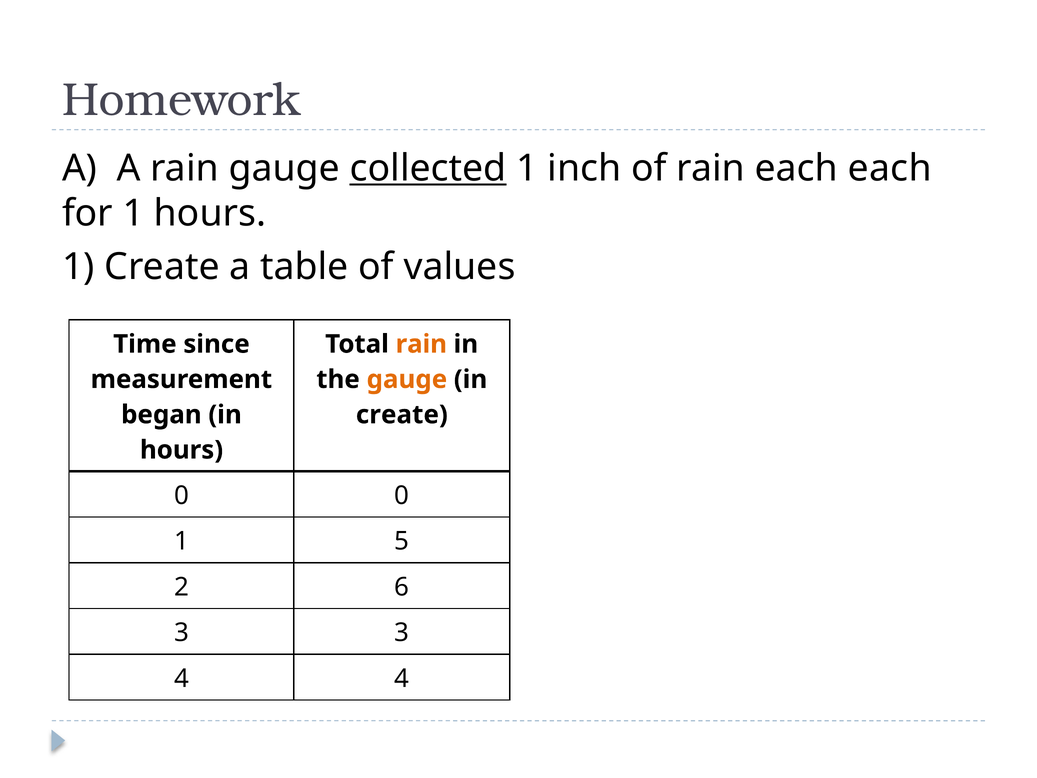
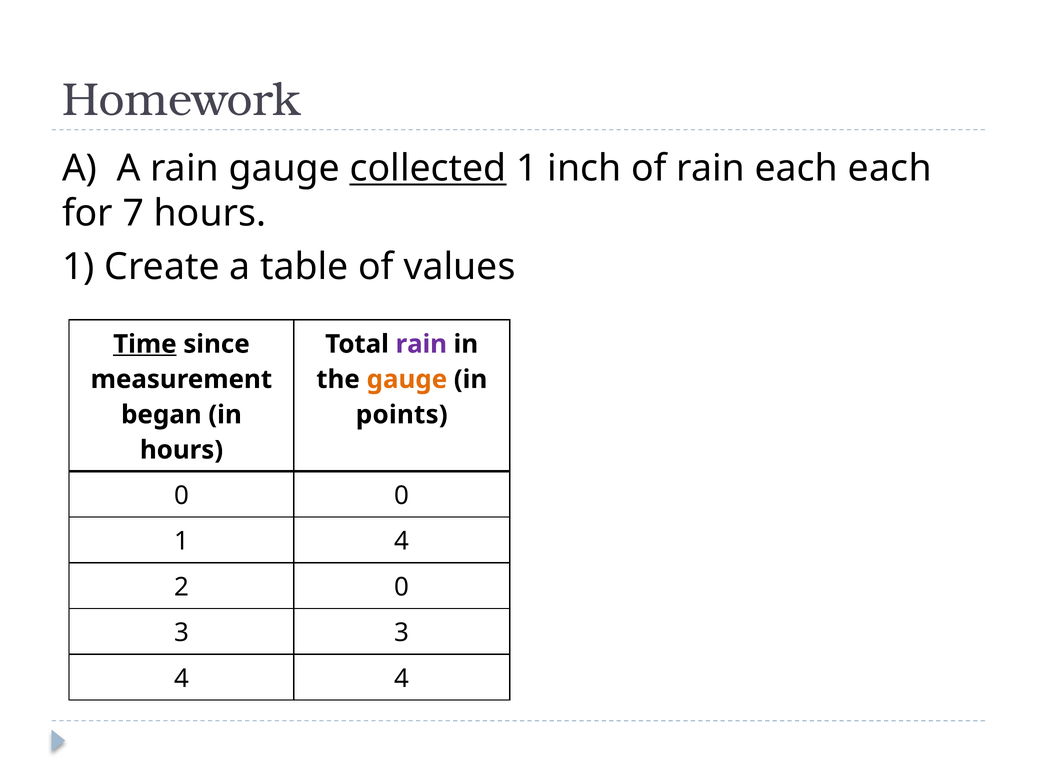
for 1: 1 -> 7 (133, 213)
Time underline: none -> present (145, 344)
rain colour: orange -> purple (421, 344)
create: create -> points (402, 415)
1 5: 5 -> 4 (402, 541)
2 6: 6 -> 0 (402, 587)
